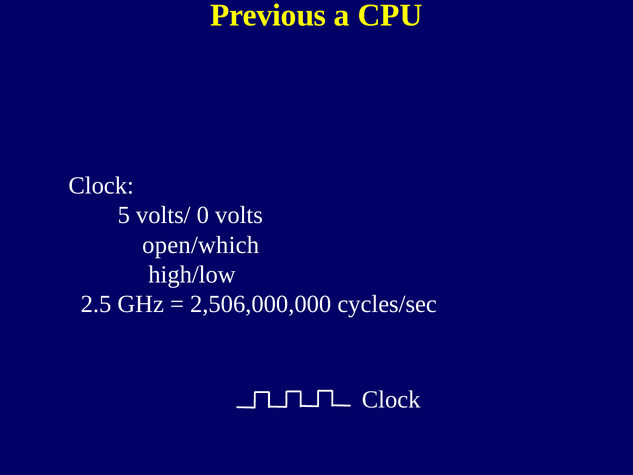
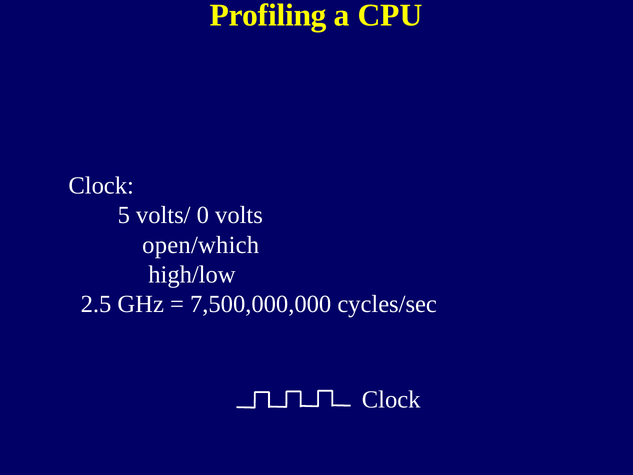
Previous: Previous -> Profiling (268, 15)
2,506,000,000: 2,506,000,000 -> 7,500,000,000 (261, 304)
